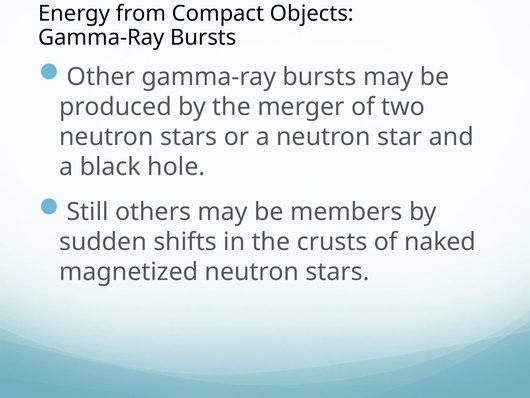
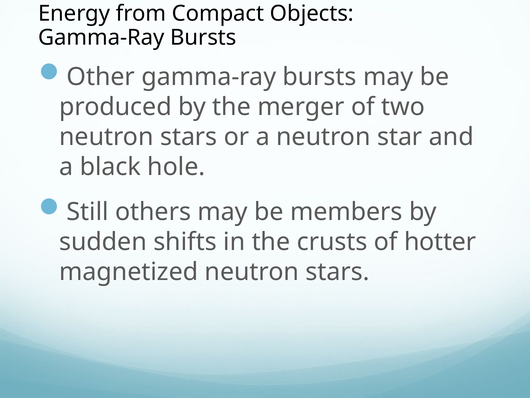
naked: naked -> hotter (440, 242)
